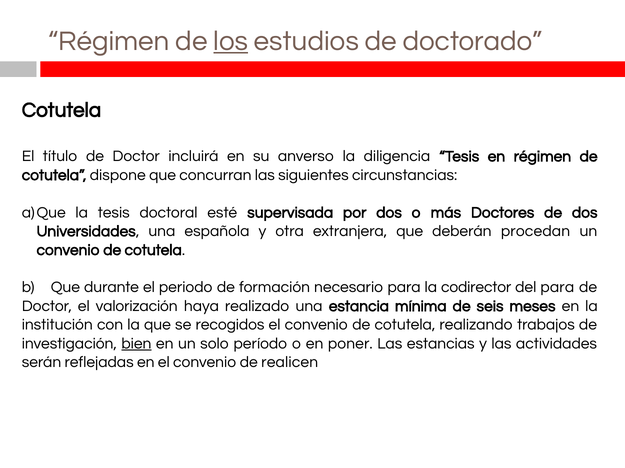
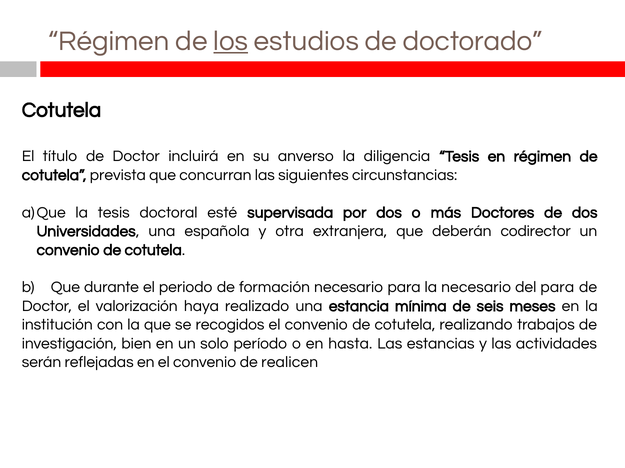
dispone: dispone -> prevista (118, 175)
procedan: procedan -> codirector (536, 232)
la codirector: codirector -> necesario (476, 288)
bien underline: present -> none (136, 344)
poner: poner -> hasta (350, 344)
